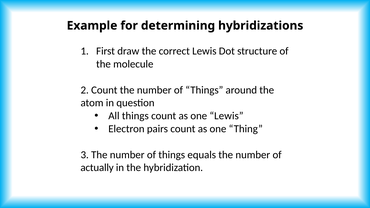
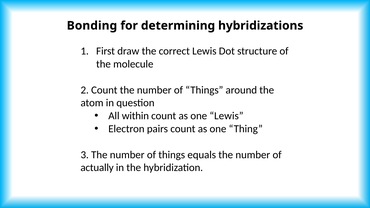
Example: Example -> Bonding (92, 26)
All things: things -> within (135, 116)
